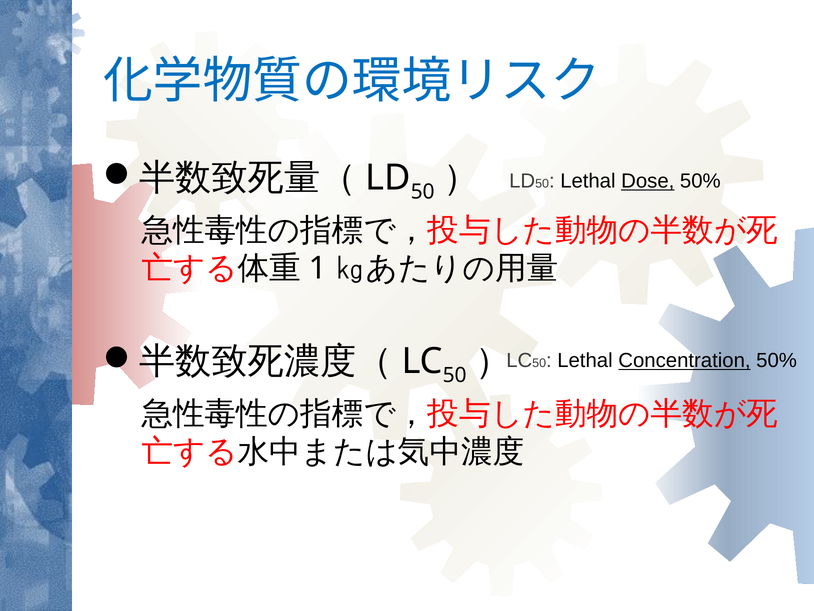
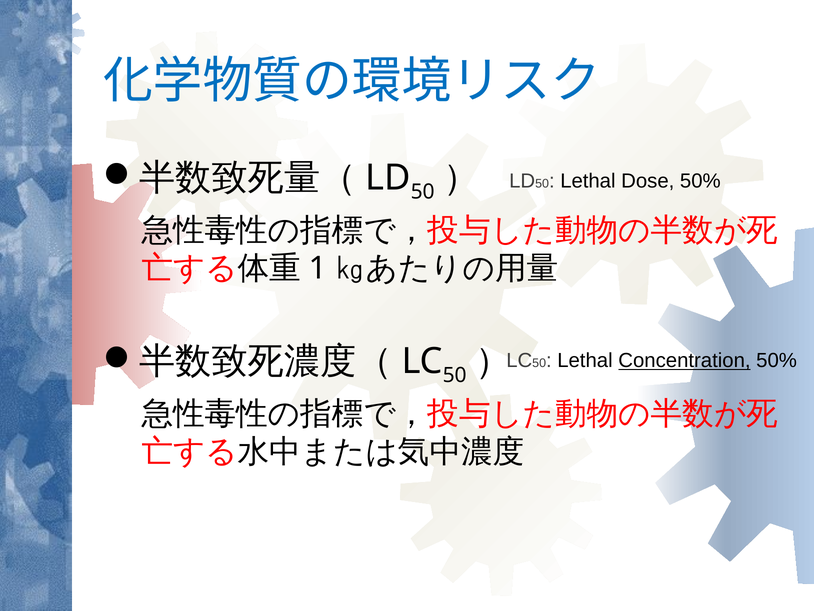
Dose underline: present -> none (648, 181)
